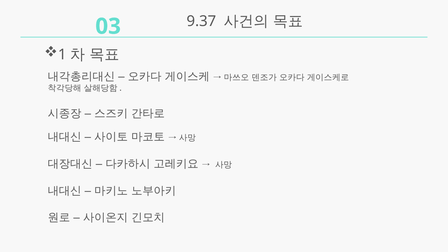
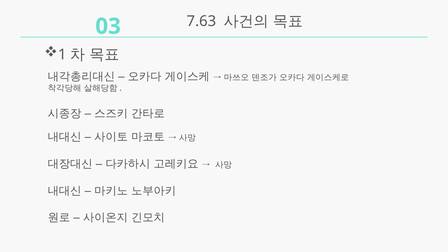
9.37: 9.37 -> 7.63 (201, 21)
